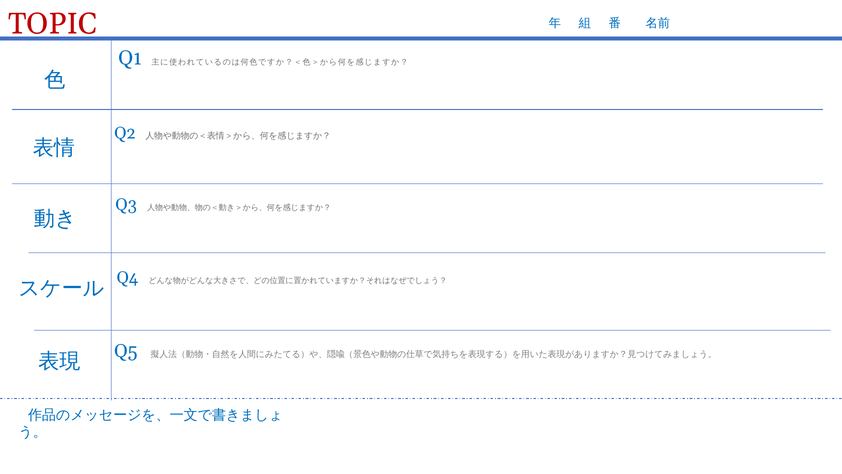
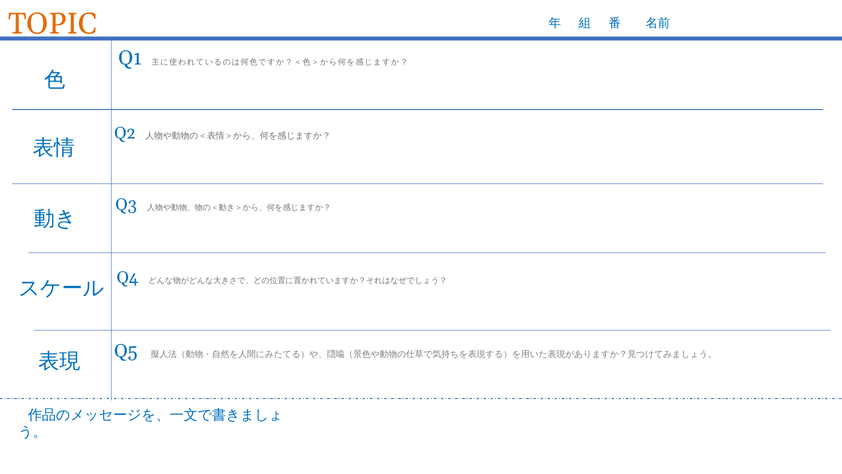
TOPIC colour: red -> orange (53, 24)
